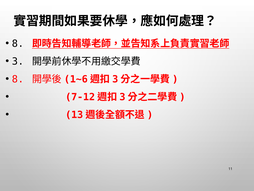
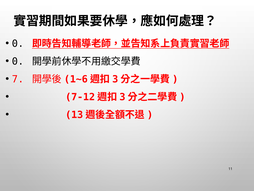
8: 8 -> 0 (18, 43)
3: 3 -> 0 (18, 61)
8: 8 -> 7 (18, 79)
